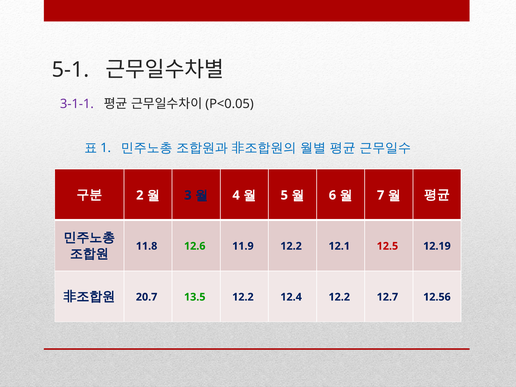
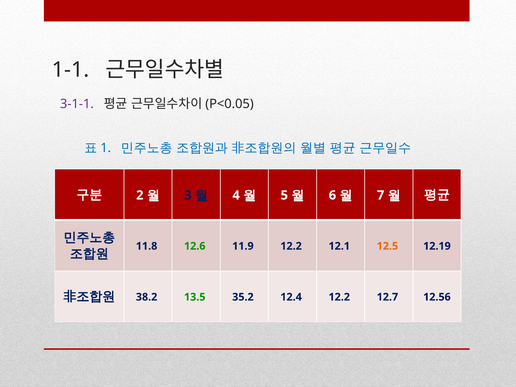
5-1: 5-1 -> 1-1 (70, 70)
12.5 colour: red -> orange (387, 246)
20.7: 20.7 -> 38.2 (147, 297)
13.5 12.2: 12.2 -> 35.2 (243, 297)
